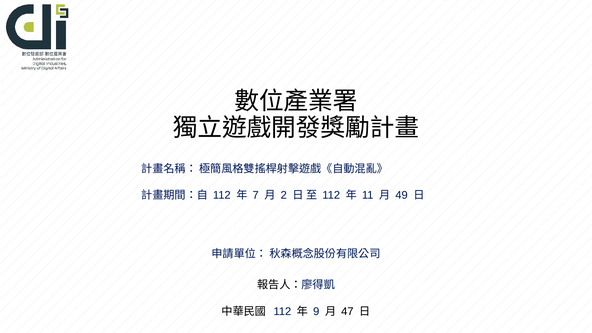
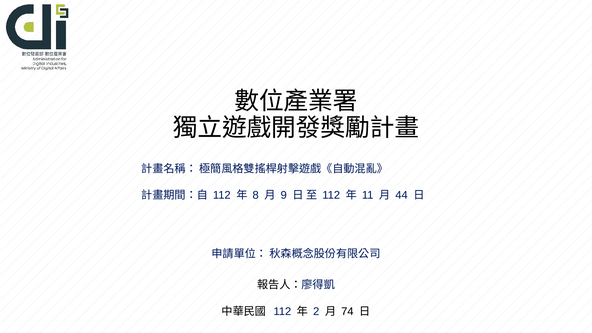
7: 7 -> 8 (256, 195)
2: 2 -> 9 (284, 195)
49: 49 -> 44 (402, 195)
9: 9 -> 2 (316, 312)
47: 47 -> 74 (347, 312)
